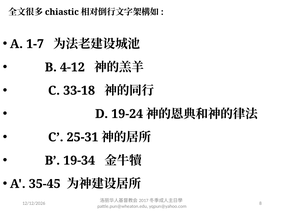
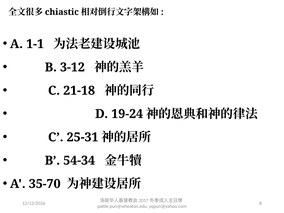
1-7: 1-7 -> 1-1 (35, 44)
4-12: 4-12 -> 3-12 (72, 67)
33-18: 33-18 -> 21-18 (79, 91)
19-34: 19-34 -> 54-34 (79, 161)
35-45: 35-45 -> 35-70 (45, 184)
